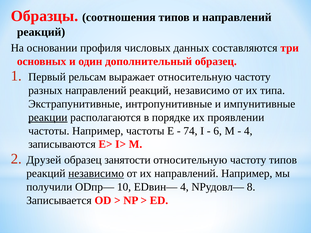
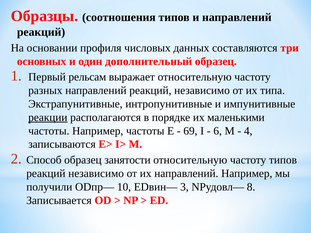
проявлении: проявлении -> маленькими (236, 118)
74: 74 -> 69 (190, 131)
Друзей: Друзей -> Способ (44, 160)
независимо underline: present -> none (96, 174)
EDвин— 4: 4 -> 3 (184, 187)
